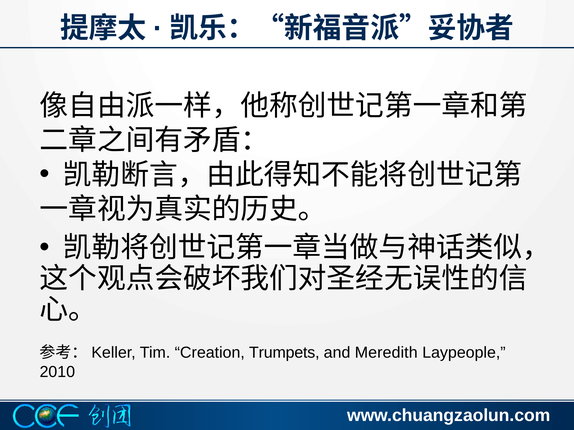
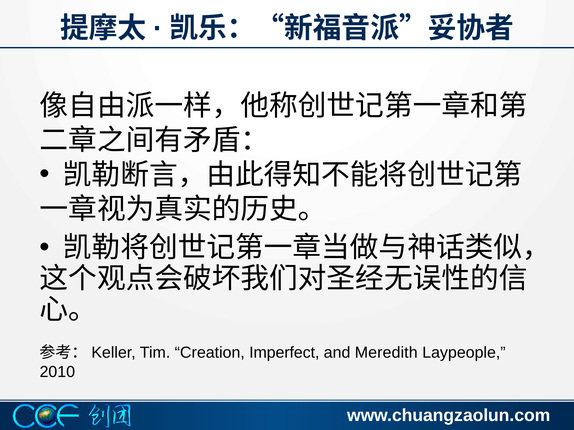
Trumpets: Trumpets -> Imperfect (284, 353)
